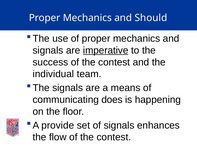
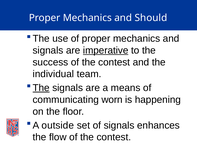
The underline: none -> present (41, 88)
does: does -> worn (112, 100)
provide: provide -> outside (58, 125)
